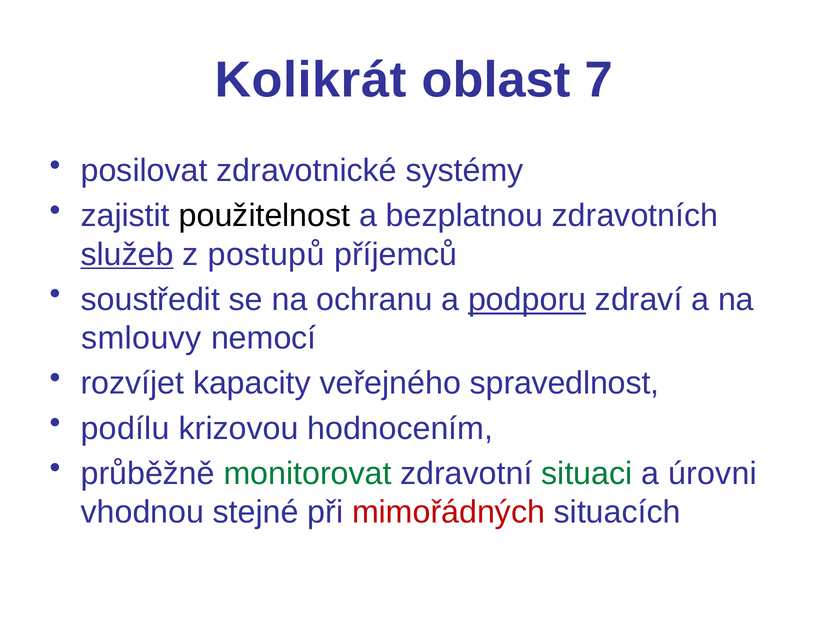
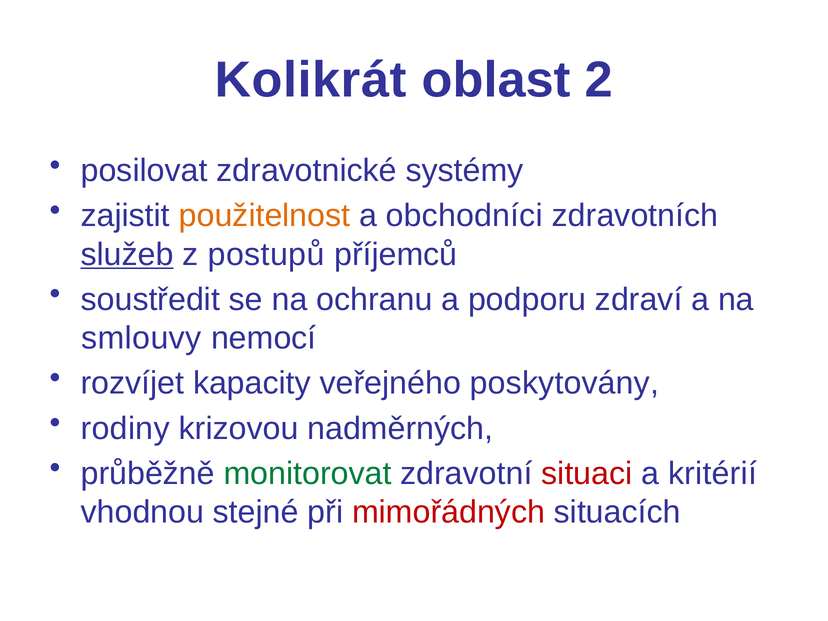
7: 7 -> 2 (599, 80)
použitelnost colour: black -> orange (265, 216)
bezplatnou: bezplatnou -> obchodníci (464, 216)
podporu underline: present -> none (527, 300)
spravedlnost: spravedlnost -> poskytovány (564, 383)
podílu: podílu -> rodiny (125, 428)
hodnocením: hodnocením -> nadměrných (400, 428)
situaci colour: green -> red (587, 474)
úrovni: úrovni -> kritérií (713, 474)
